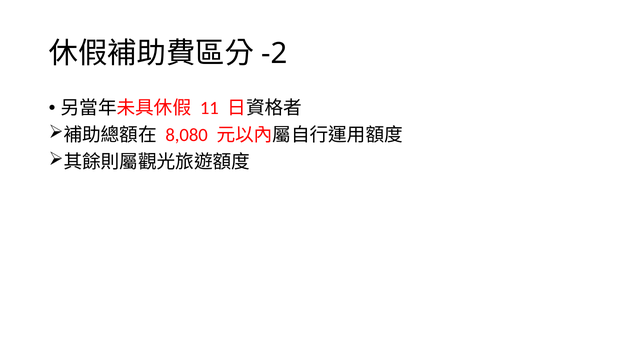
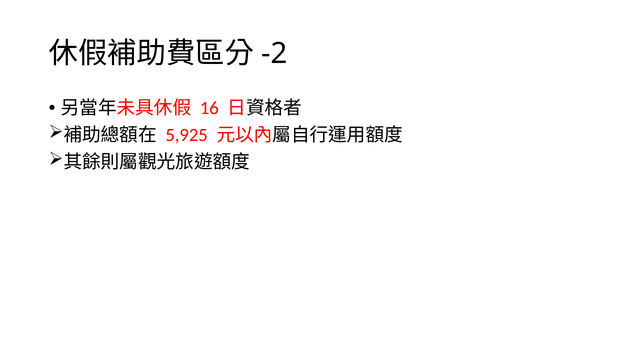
11: 11 -> 16 (209, 108)
8,080: 8,080 -> 5,925 (187, 135)
